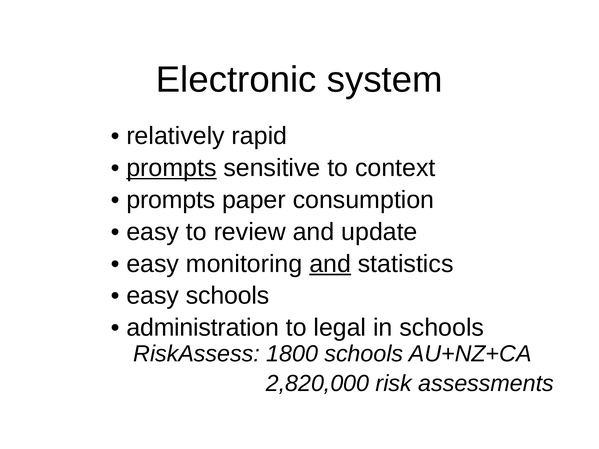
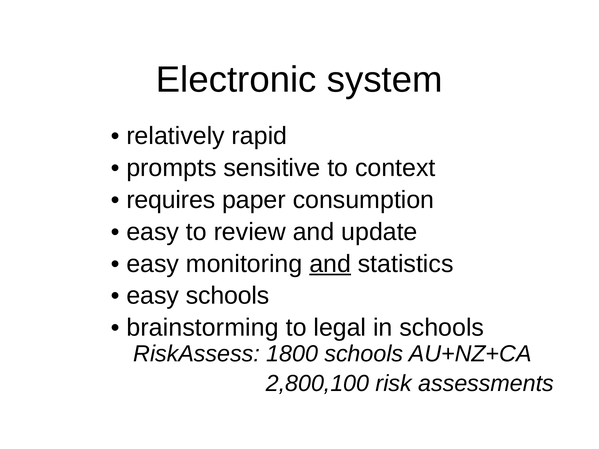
prompts underline: present -> none (171, 168)
prompts: prompts -> requires (171, 200)
administration: administration -> brainstorming (203, 328)
2,820,000: 2,820,000 -> 2,800,100 (318, 384)
